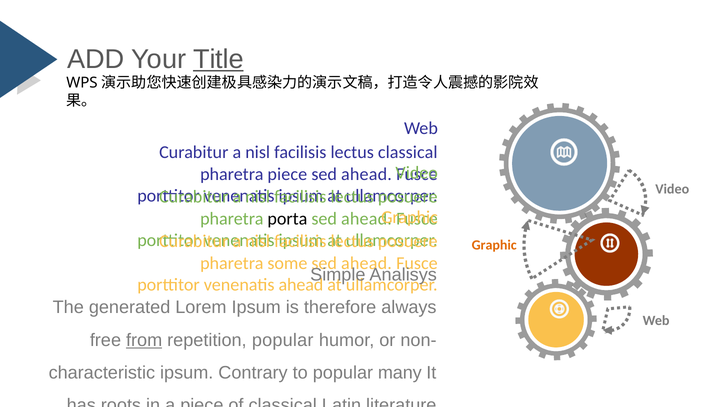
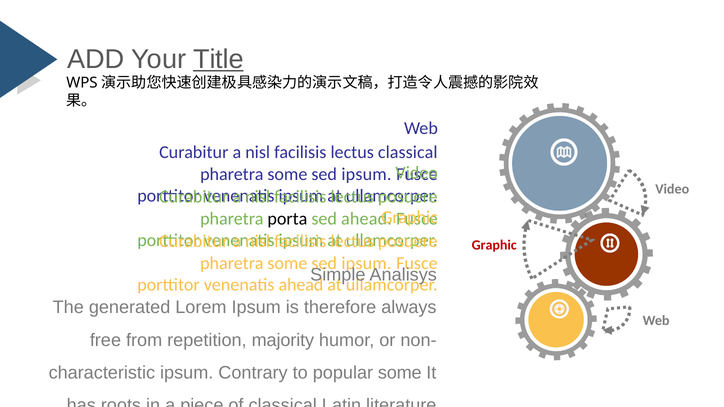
piece: piece -> some (287, 174)
ahead: ahead -> ipsum (366, 174)
Graphic colour: orange -> red (494, 245)
ahead: ahead -> ipsum (366, 263)
from underline: present -> none (144, 340)
repetition popular: popular -> majority (283, 340)
popular many: many -> some (400, 373)
